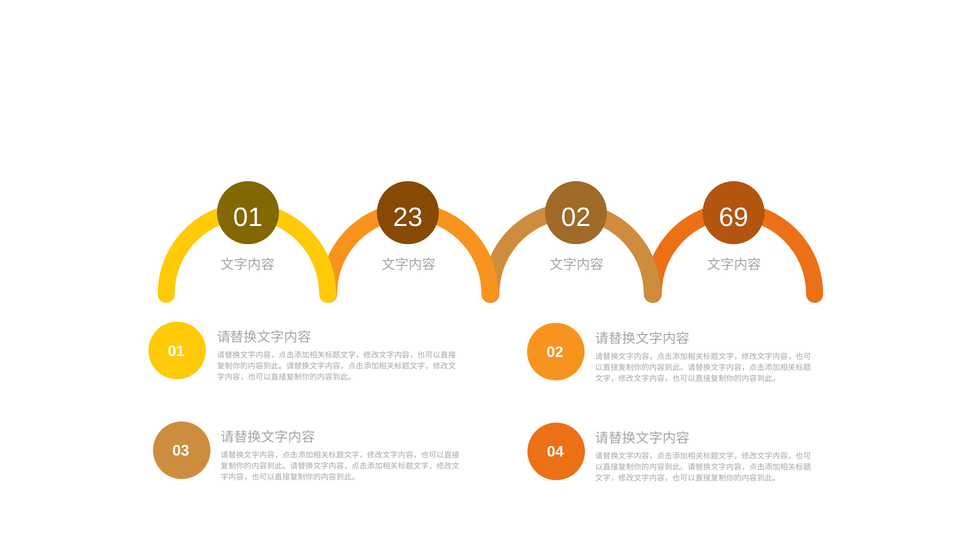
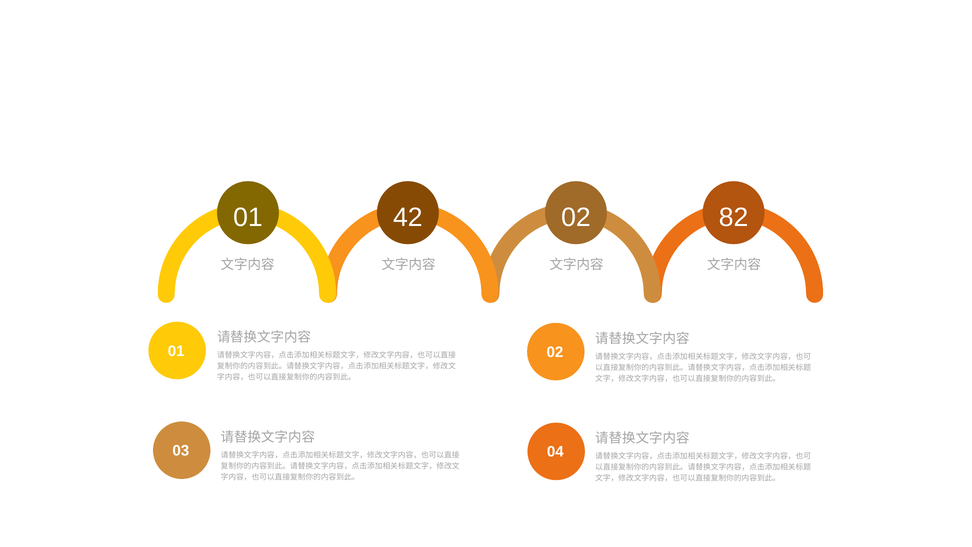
23: 23 -> 42 (408, 218)
69: 69 -> 82 (734, 218)
